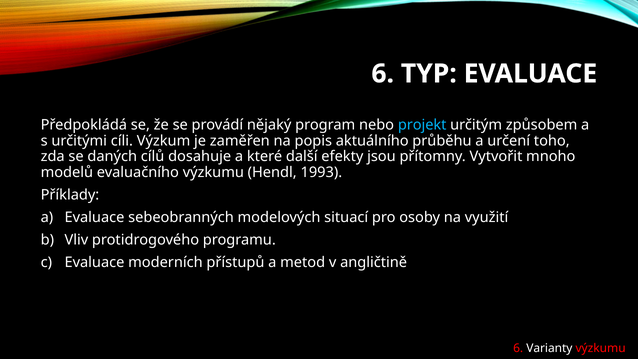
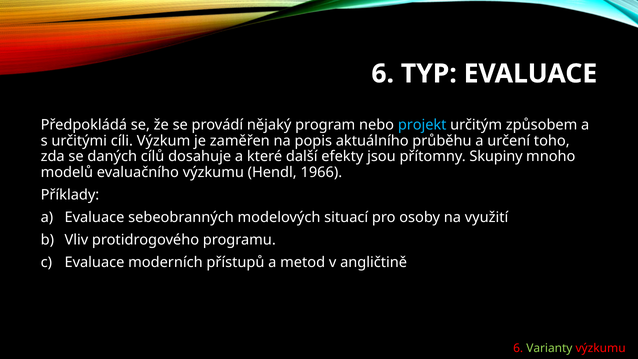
Vytvořit: Vytvořit -> Skupiny (496, 157)
1993: 1993 -> 1966 (321, 172)
Varianty colour: white -> light green (549, 348)
